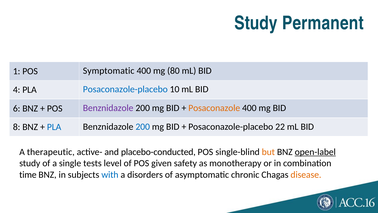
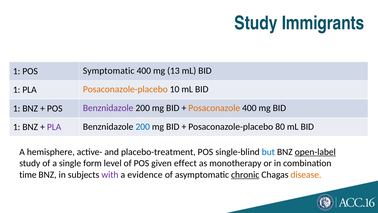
Permanent: Permanent -> Immigrants (323, 23)
80: 80 -> 13 (173, 71)
4: 4 -> 1 (17, 90)
Posaconazole-placebo colour: blue -> orange (125, 89)
6: 6 -> 1 (17, 108)
8: 8 -> 1 (17, 127)
PLA colour: blue -> purple (54, 127)
22: 22 -> 80 (280, 126)
therapeutic: therapeutic -> hemisphere (51, 152)
placebo-conducted: placebo-conducted -> placebo-treatment (158, 152)
but colour: orange -> blue (268, 152)
tests: tests -> form (92, 163)
safety: safety -> effect (185, 163)
with colour: blue -> purple (110, 174)
disorders: disorders -> evidence (145, 174)
chronic underline: none -> present (245, 174)
